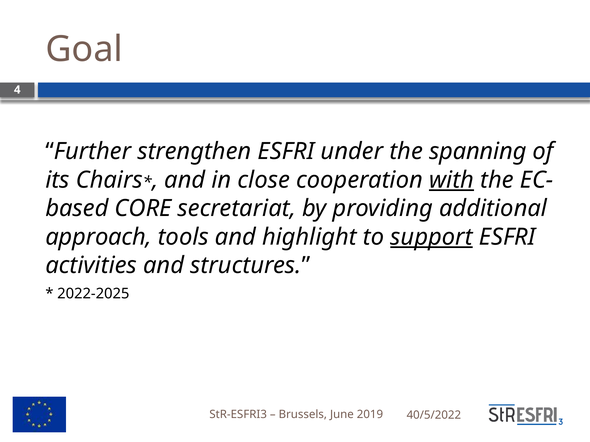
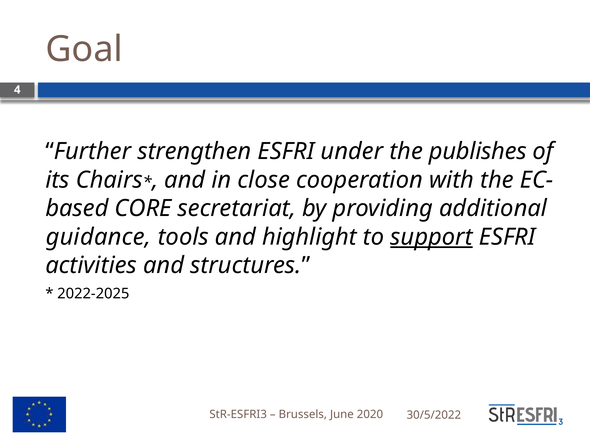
spanning: spanning -> publishes (478, 152)
with underline: present -> none (452, 180)
approach: approach -> guidance (98, 237)
2019: 2019 -> 2020 (370, 415)
40/5/2022: 40/5/2022 -> 30/5/2022 (434, 416)
